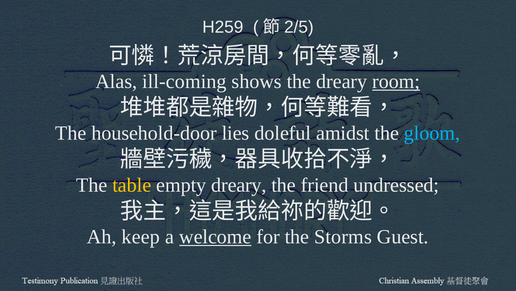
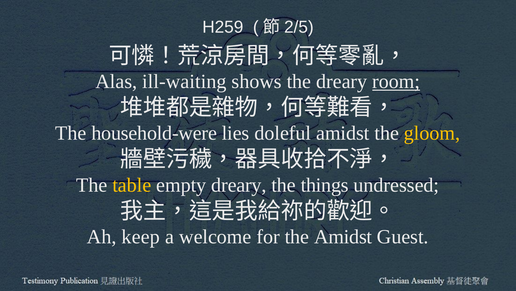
ill-coming: ill-coming -> ill-waiting (184, 81)
household-door: household-door -> household-were (154, 133)
gloom colour: light blue -> yellow (432, 133)
friend: friend -> things (325, 185)
welcome underline: present -> none (215, 236)
the Storms: Storms -> Amidst (343, 236)
